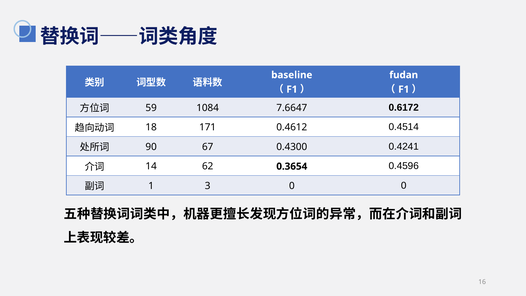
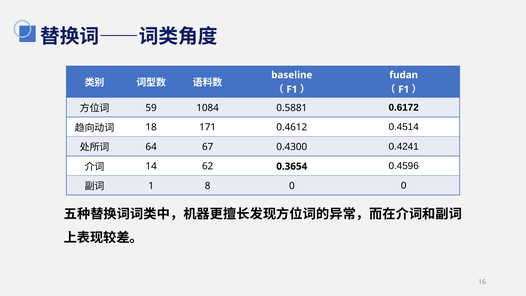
7.6647: 7.6647 -> 0.5881 (292, 108)
90: 90 -> 64 (151, 147)
3: 3 -> 8 (208, 186)
